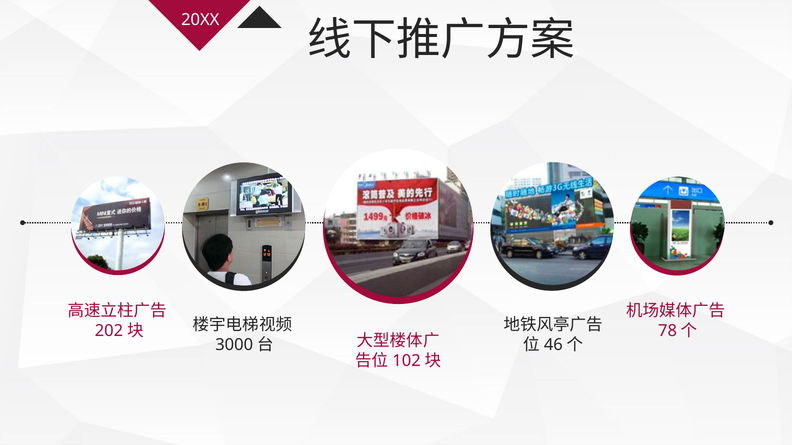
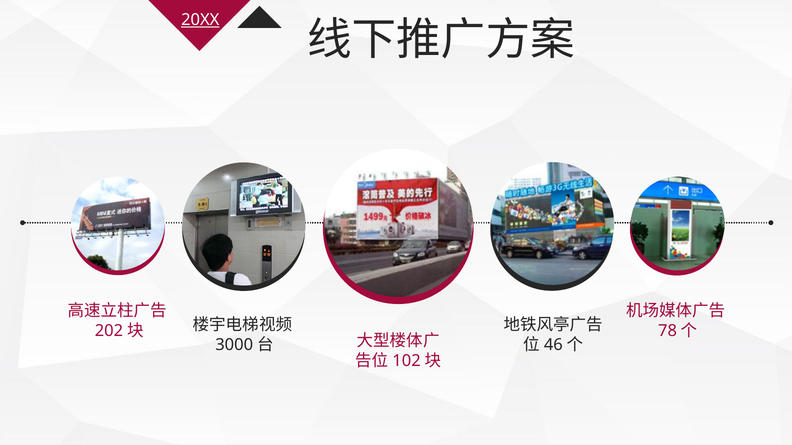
20XX underline: none -> present (200, 20)
